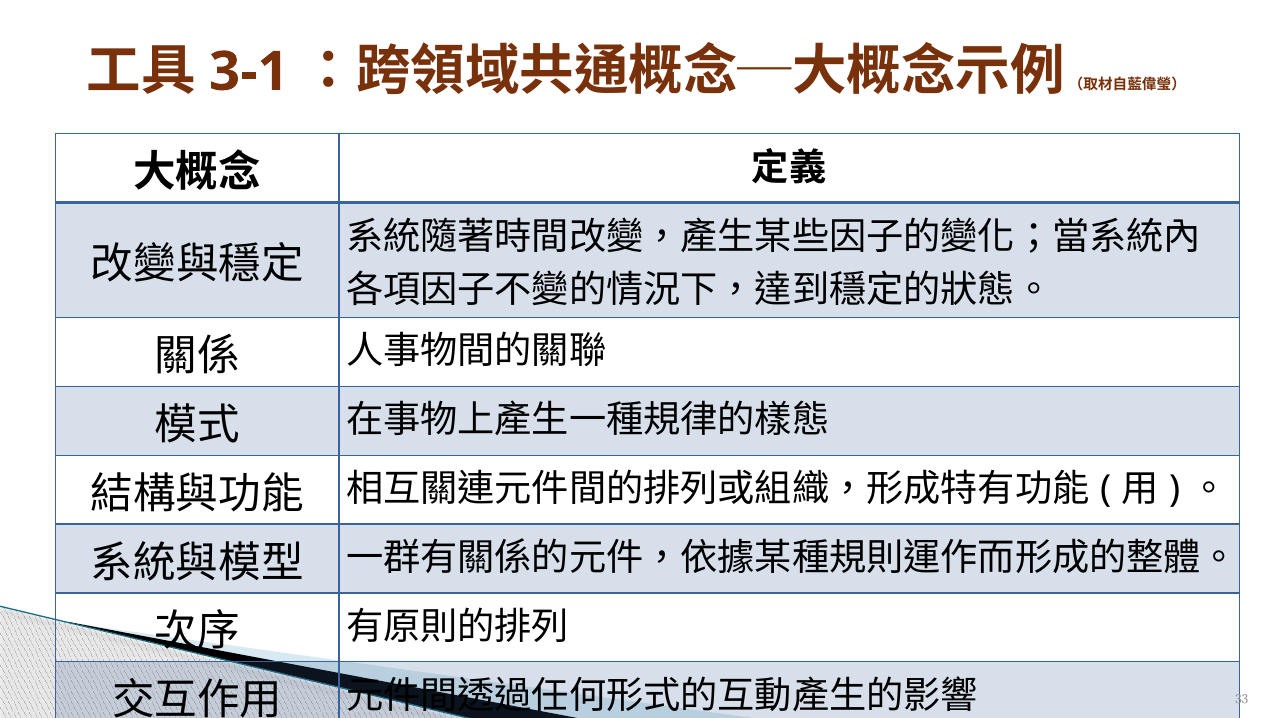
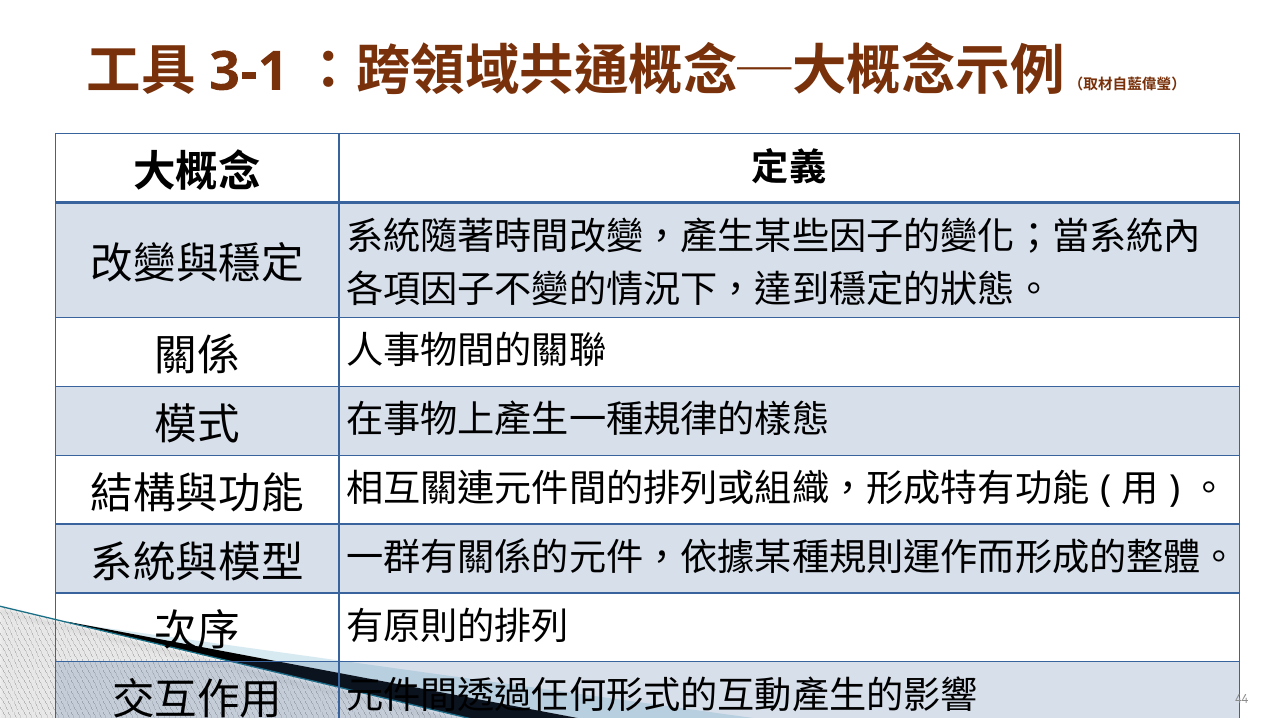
33: 33 -> 44 (1242, 697)
